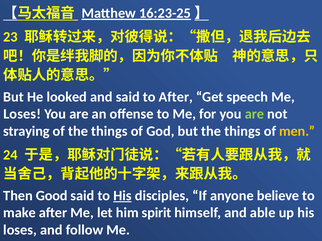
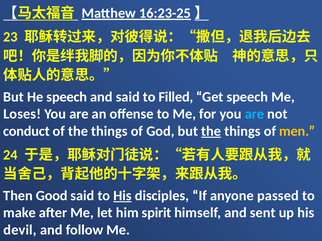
He looked: looked -> speech (67, 97)
to After: After -> Filled (176, 97)
are colour: light green -> light blue (254, 114)
straying: straying -> conduct (26, 131)
the underline: none -> present (211, 131)
believe: believe -> passed (278, 196)
able: able -> sent (263, 213)
loses: loses -> devil (20, 230)
